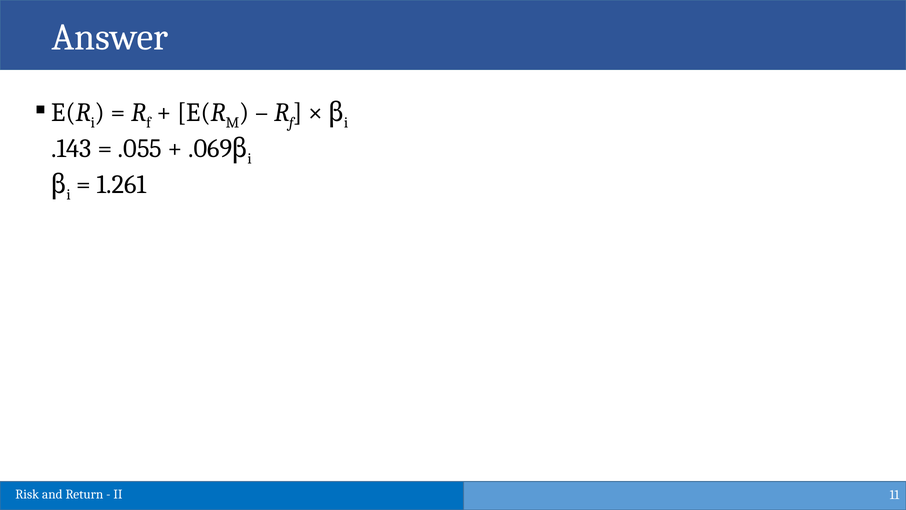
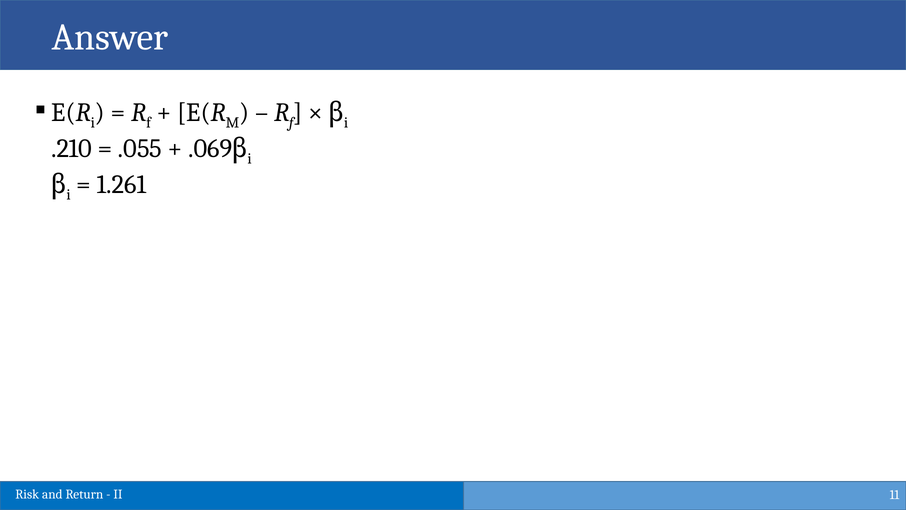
.143: .143 -> .210 (72, 148)
